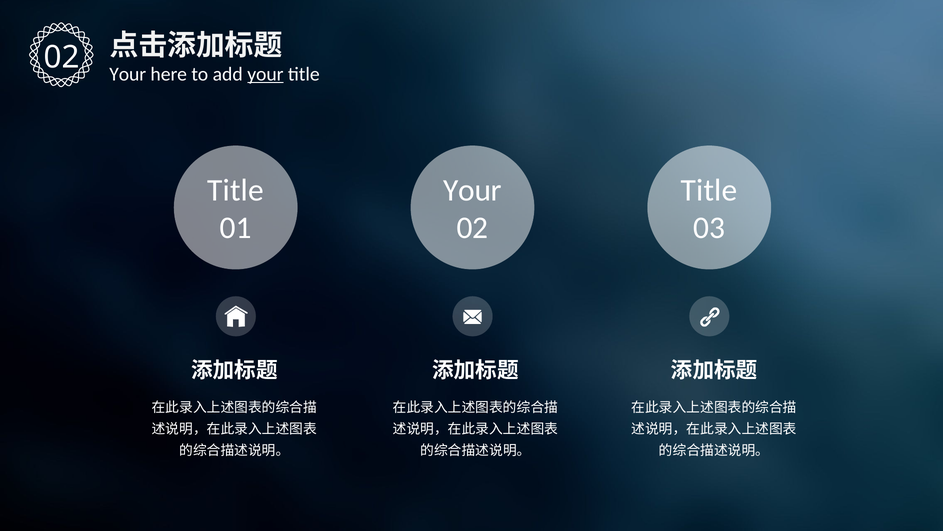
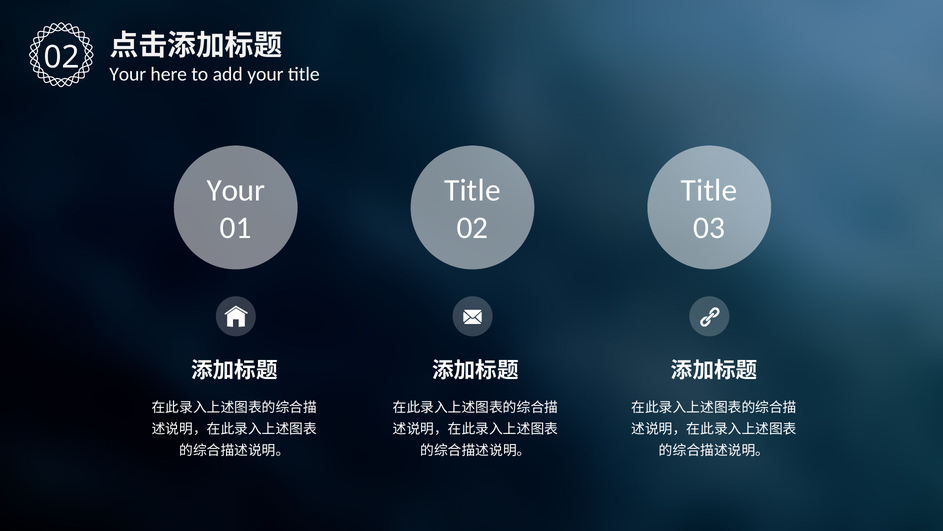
your underline: present -> none (265, 74)
Title: Title -> Your (236, 190)
Your: Your -> Title (472, 190)
